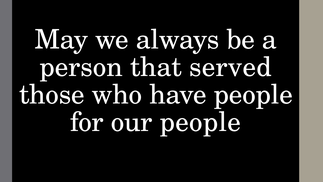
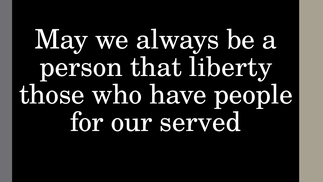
served: served -> liberty (231, 67)
our people: people -> served (200, 122)
